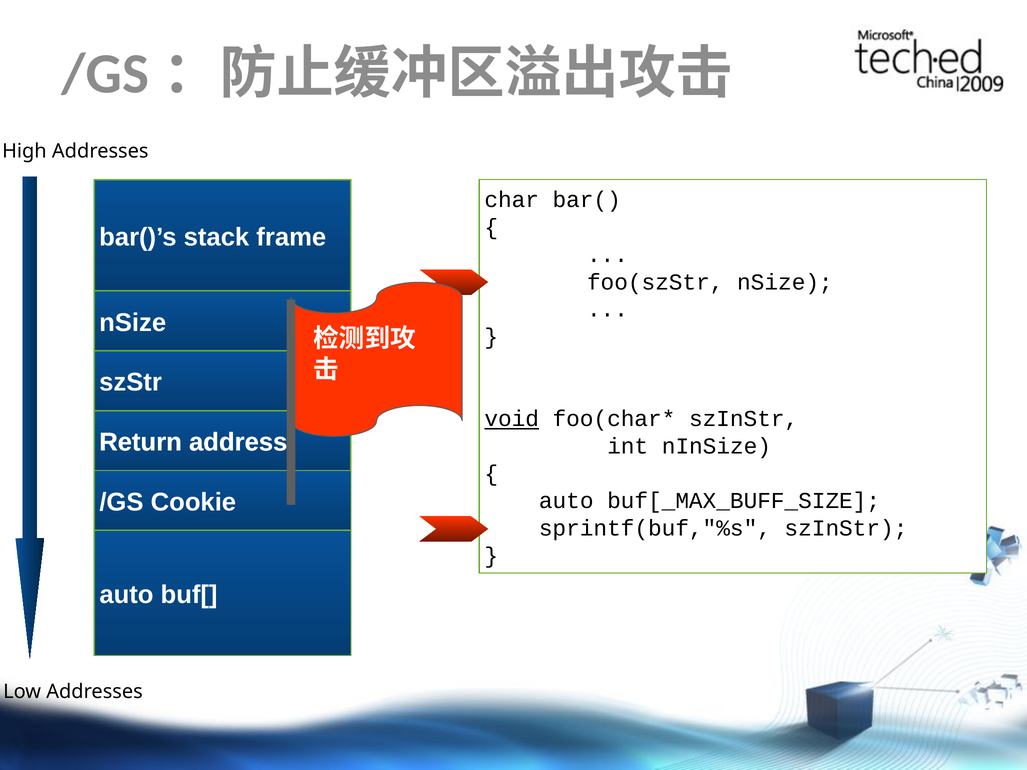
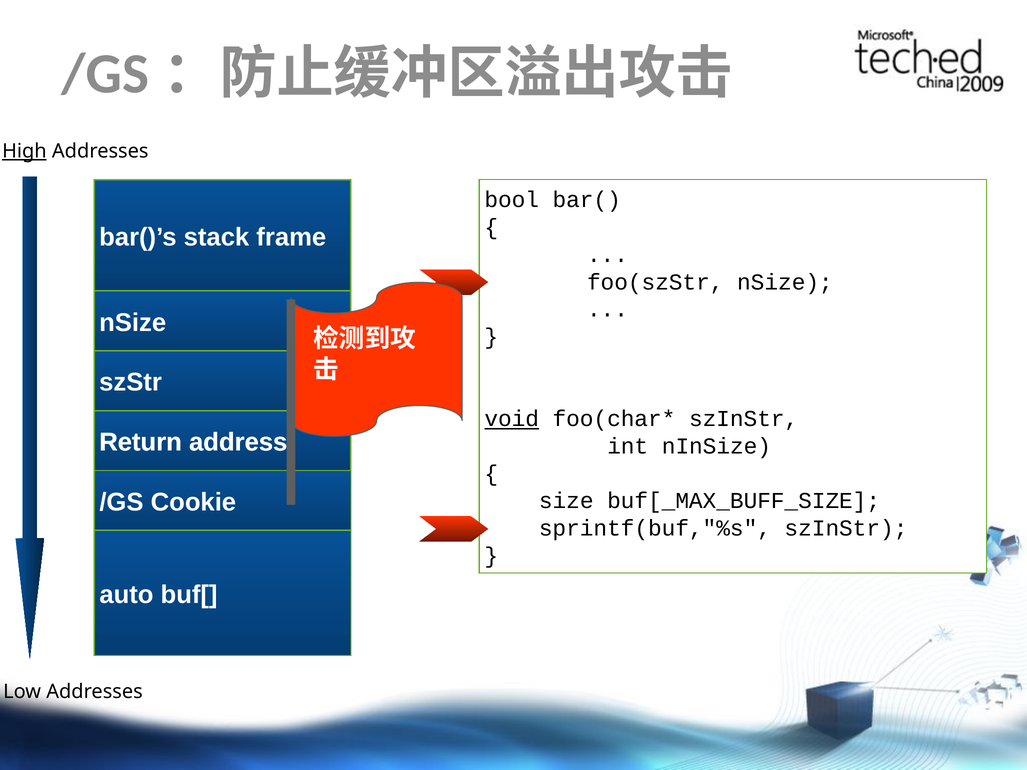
High underline: none -> present (24, 151)
char: char -> bool (512, 200)
auto: auto -> size (566, 501)
